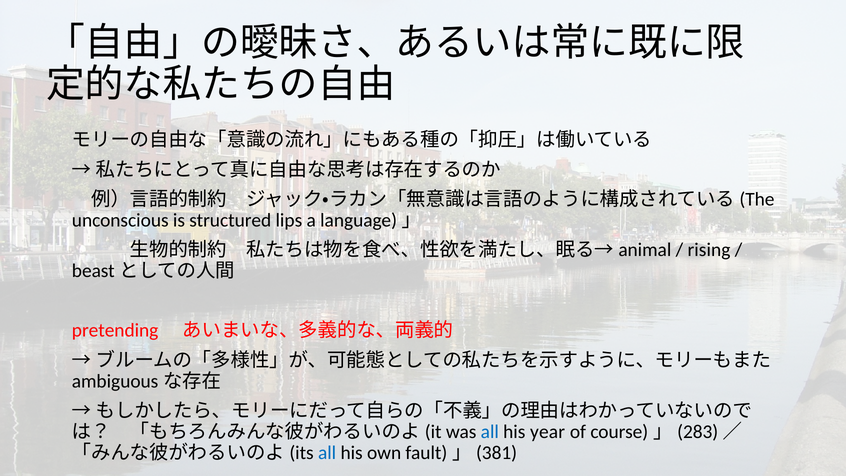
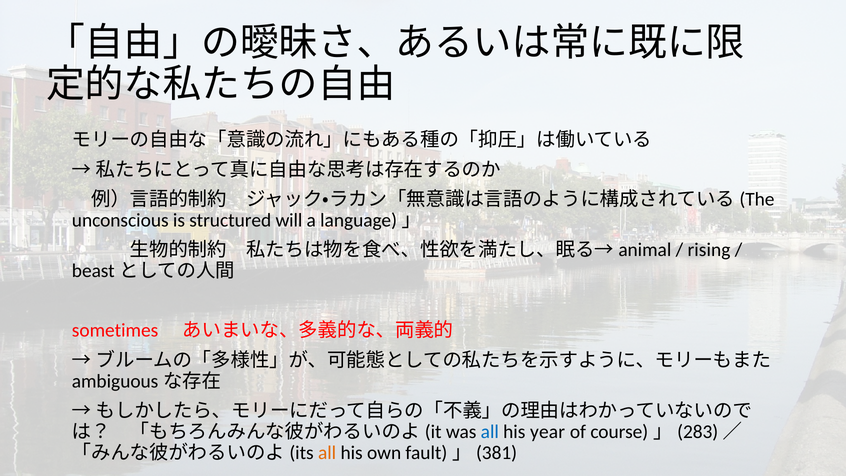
lips: lips -> will (289, 220)
pretending: pretending -> sometimes (115, 330)
all colour: blue -> orange (327, 453)
